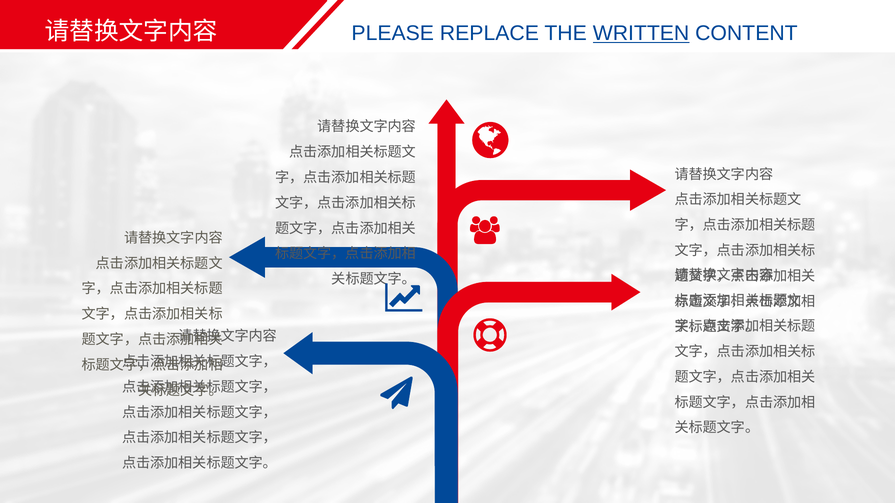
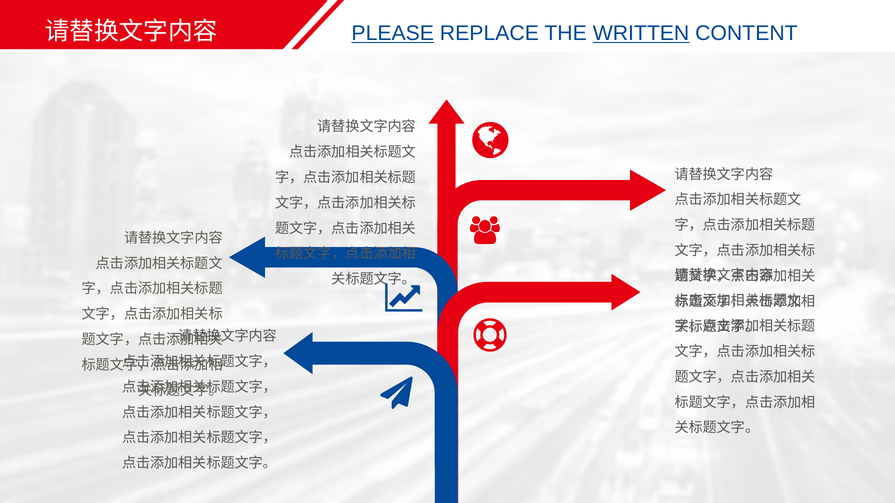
PLEASE underline: none -> present (393, 33)
